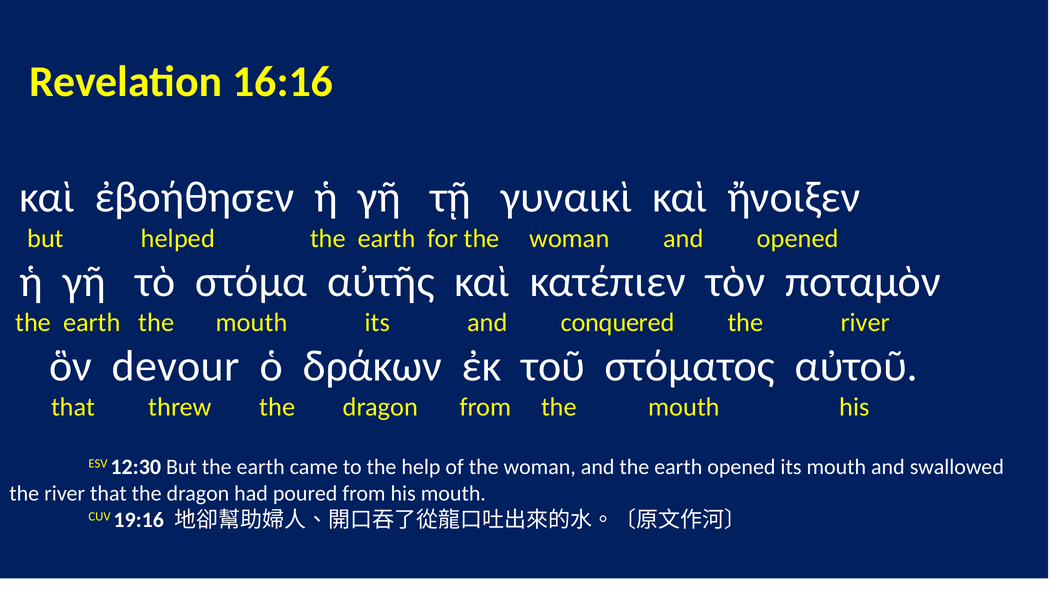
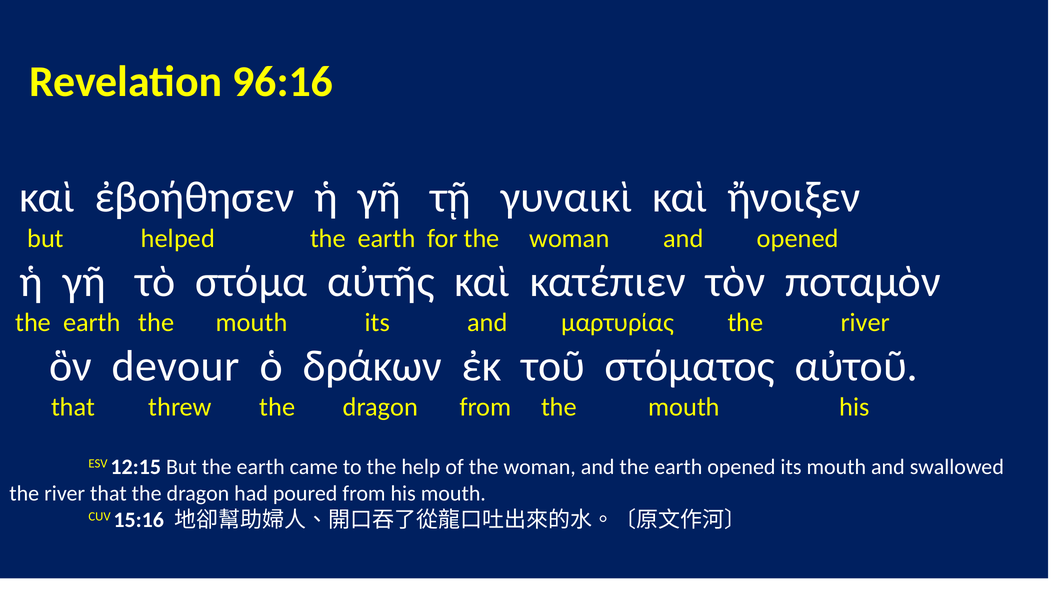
16:16: 16:16 -> 96:16 (283, 82)
conquered: conquered -> μαρτυρίας (618, 323)
12:30: 12:30 -> 12:15 (136, 467)
19:16: 19:16 -> 15:16 (139, 520)
